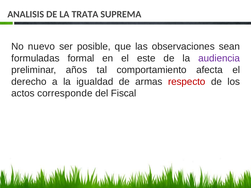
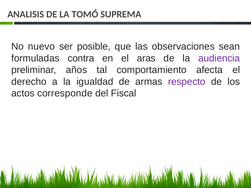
TRATA: TRATA -> TOMÓ (85, 14)
formal: formal -> contra (81, 58)
este: este -> aras (146, 58)
respecto colour: red -> purple (187, 82)
